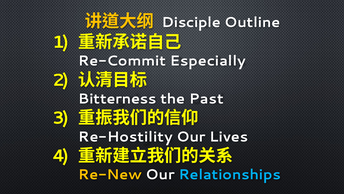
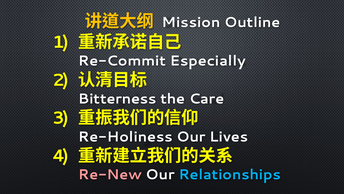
Disciple: Disciple -> Mission (191, 22)
Past: Past -> Care (207, 99)
Re-Hostility: Re-Hostility -> Re-Holiness (125, 136)
Re-New colour: yellow -> pink (110, 174)
